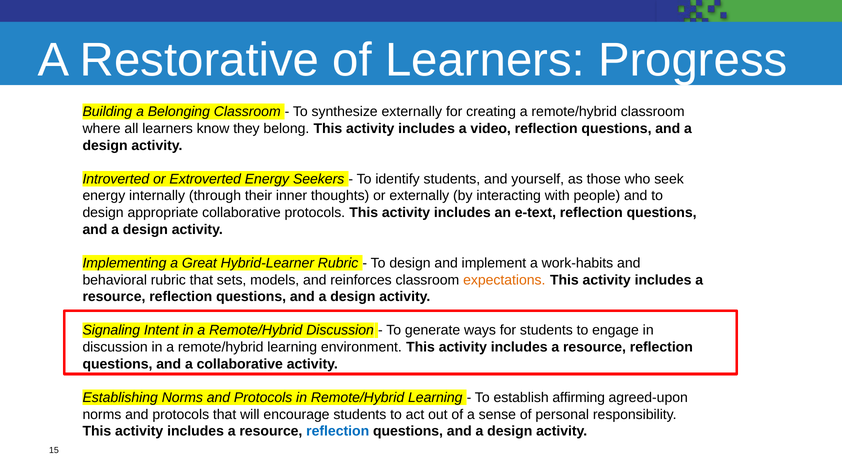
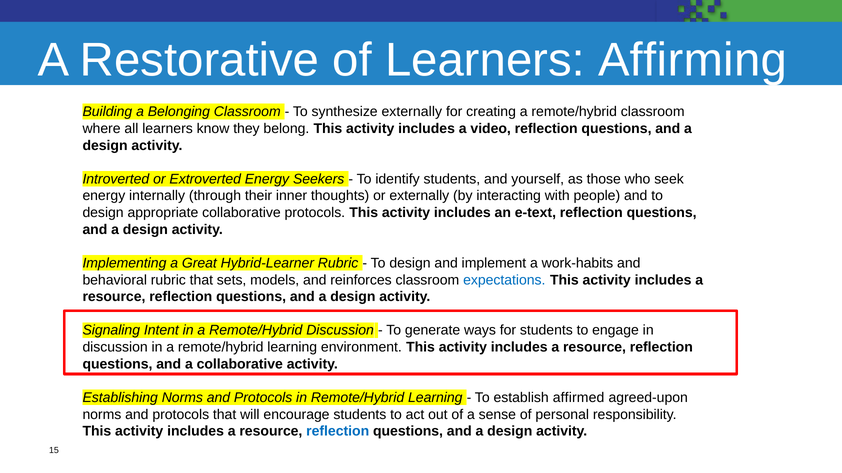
Progress: Progress -> Affirming (693, 60)
expectations colour: orange -> blue (504, 280)
affirming: affirming -> affirmed (579, 398)
